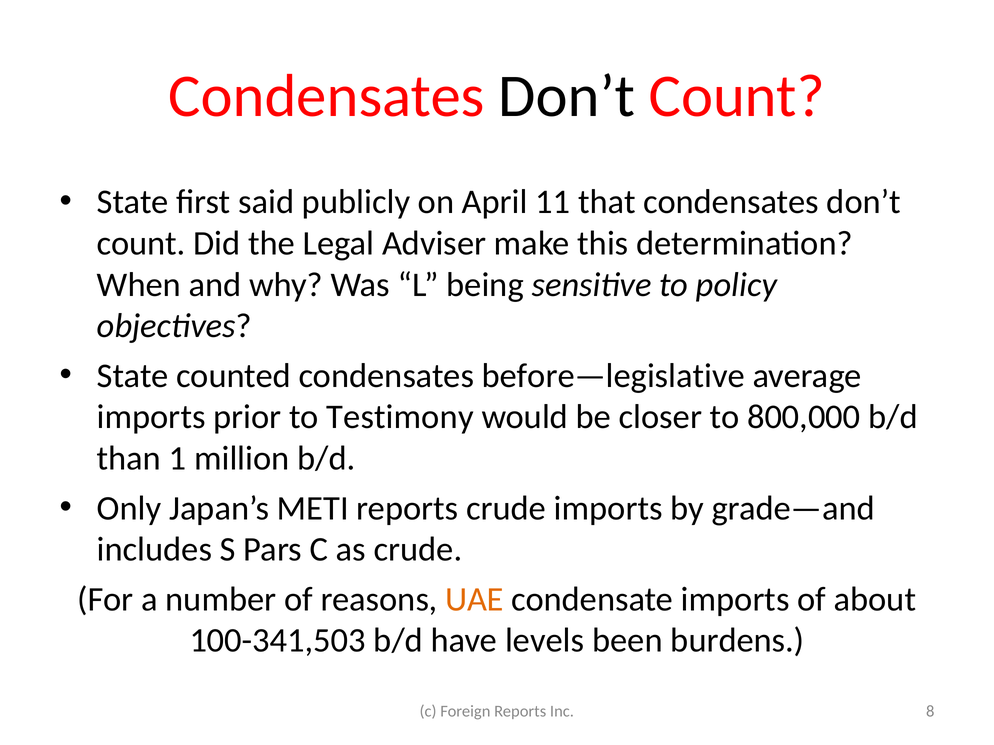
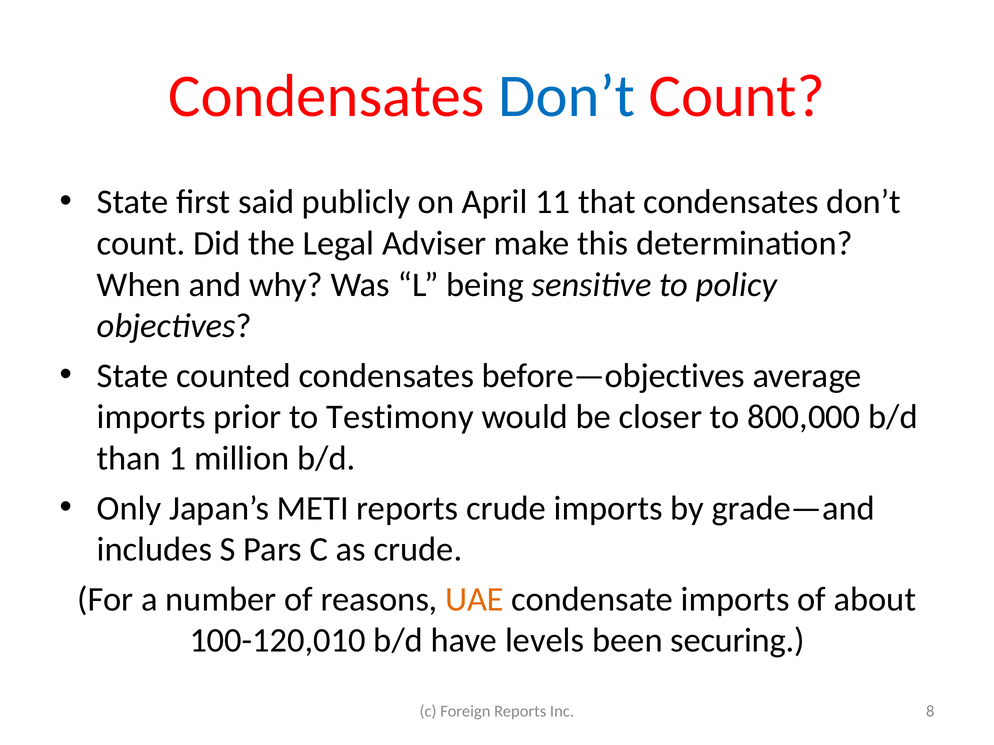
Don’t colour: black -> blue (567, 96)
before—legislative: before—legislative -> before—objectives (613, 376)
100-341,503: 100-341,503 -> 100-120,010 (278, 641)
burdens: burdens -> securing (737, 641)
